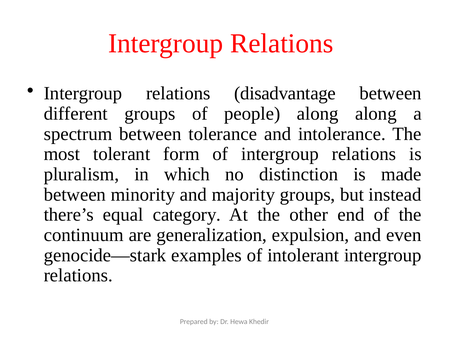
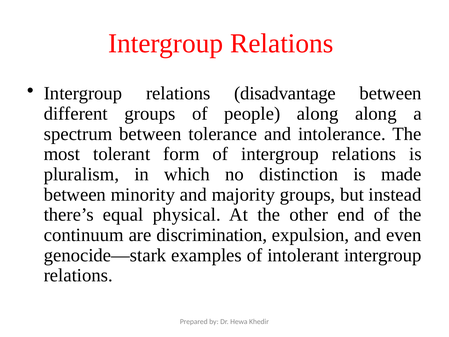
category: category -> physical (187, 215)
generalization: generalization -> discrimination (212, 235)
